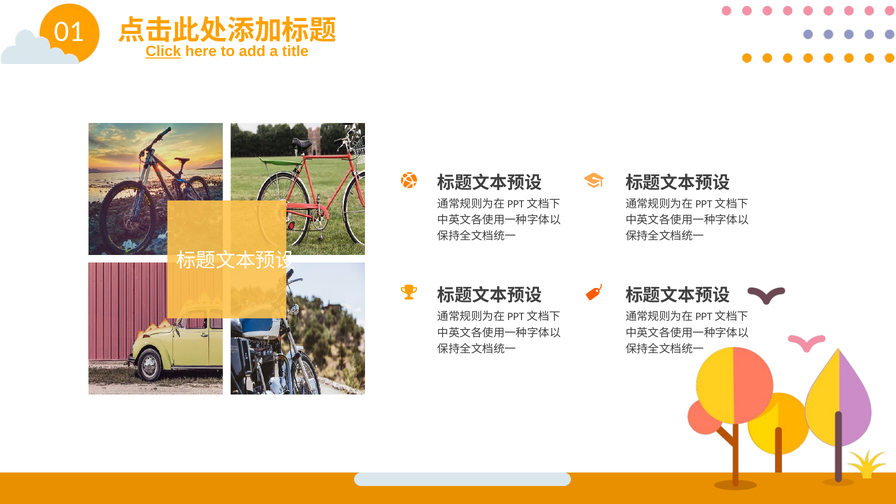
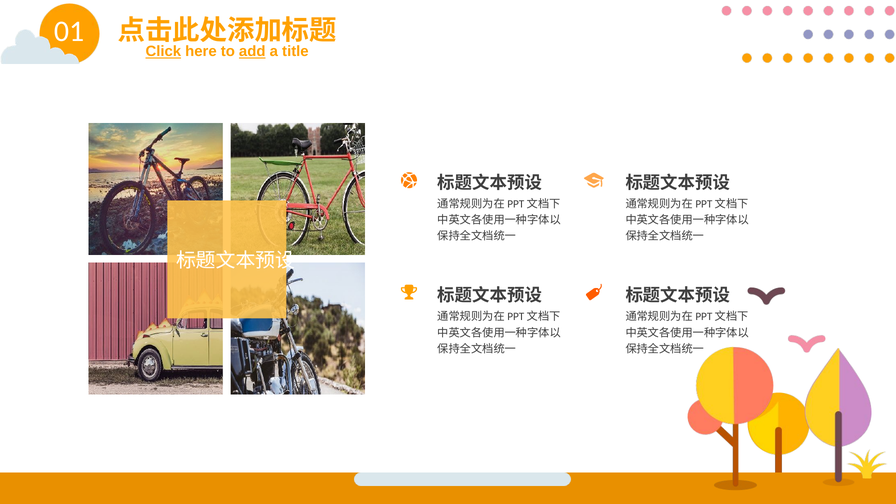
add underline: none -> present (252, 52)
